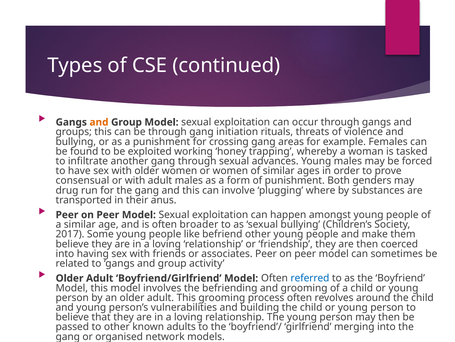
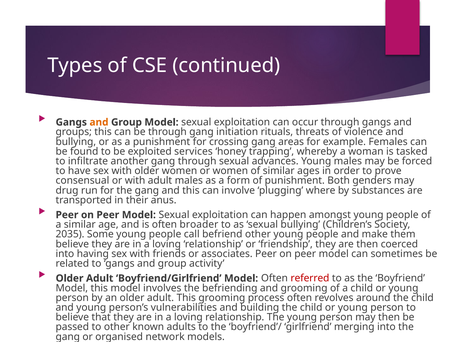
working: working -> services (193, 151)
2017: 2017 -> 2035 (70, 234)
like: like -> call (192, 234)
referred colour: blue -> red (310, 278)
